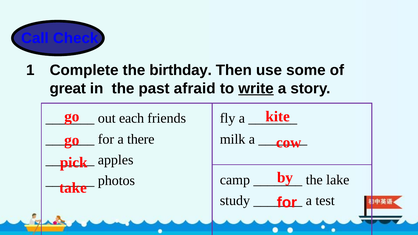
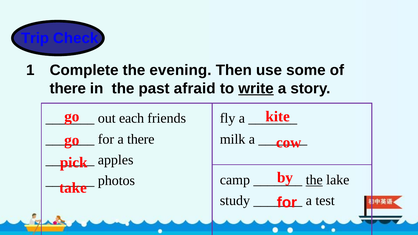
Call: Call -> Trip (35, 38)
birthday: birthday -> evening (180, 70)
great: great -> there (68, 88)
the underline: none -> present (314, 180)
